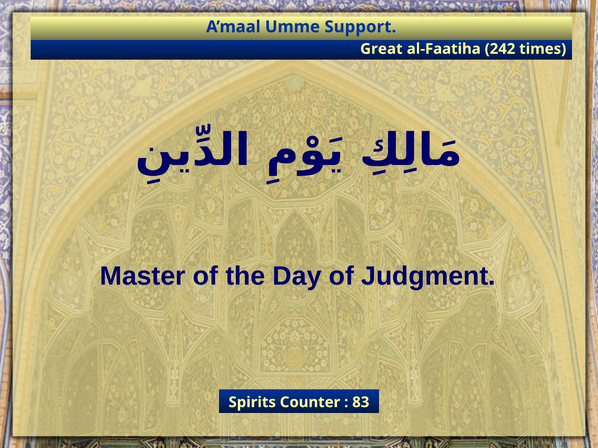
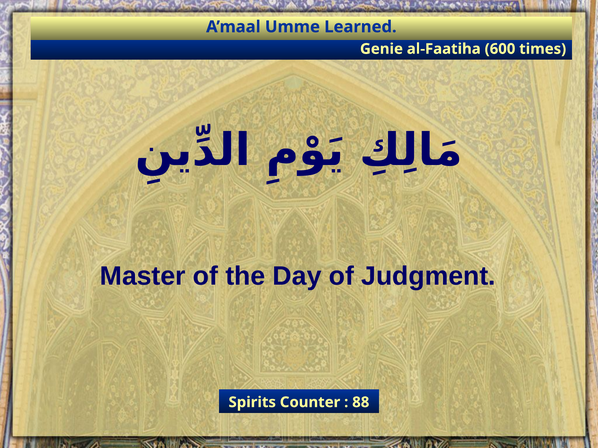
Support: Support -> Learned (360, 27)
Great: Great -> Genie (381, 49)
242: 242 -> 600 (500, 49)
83: 83 -> 88 (361, 403)
